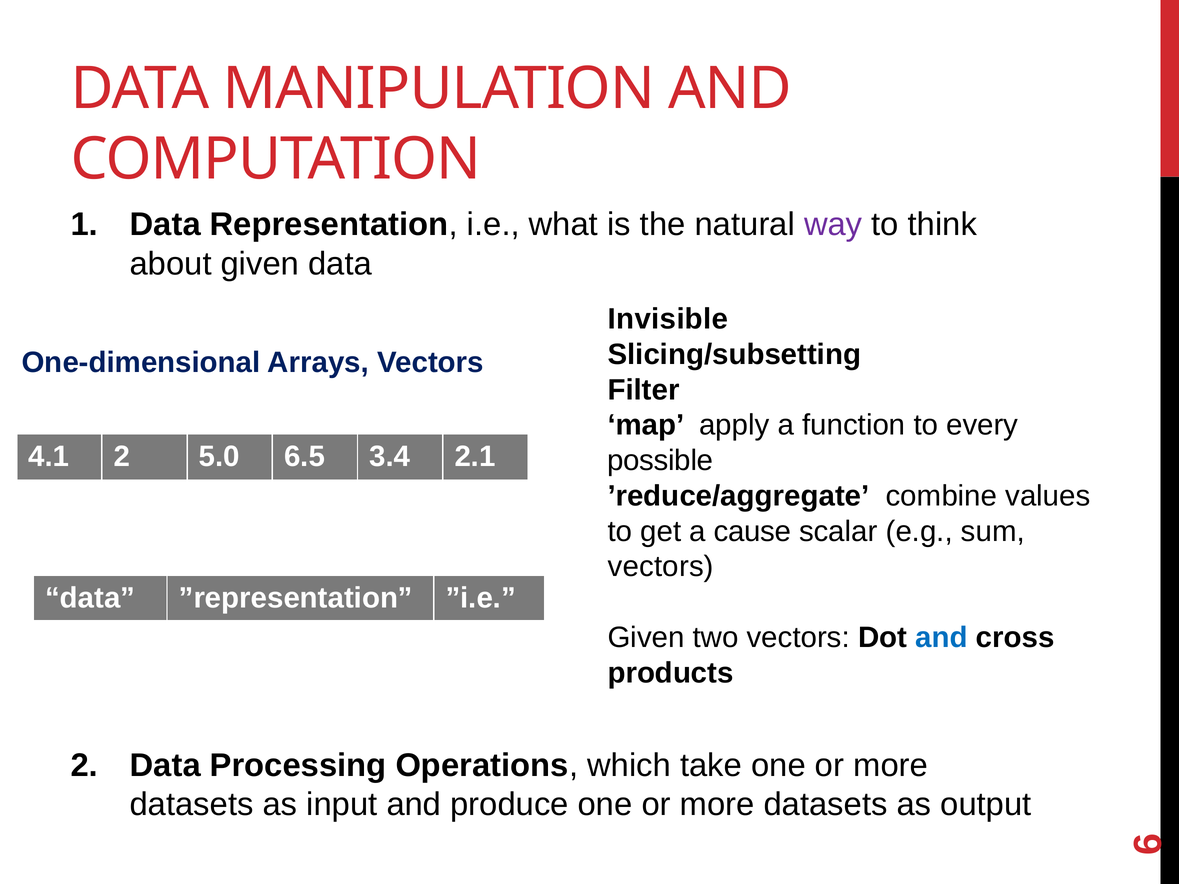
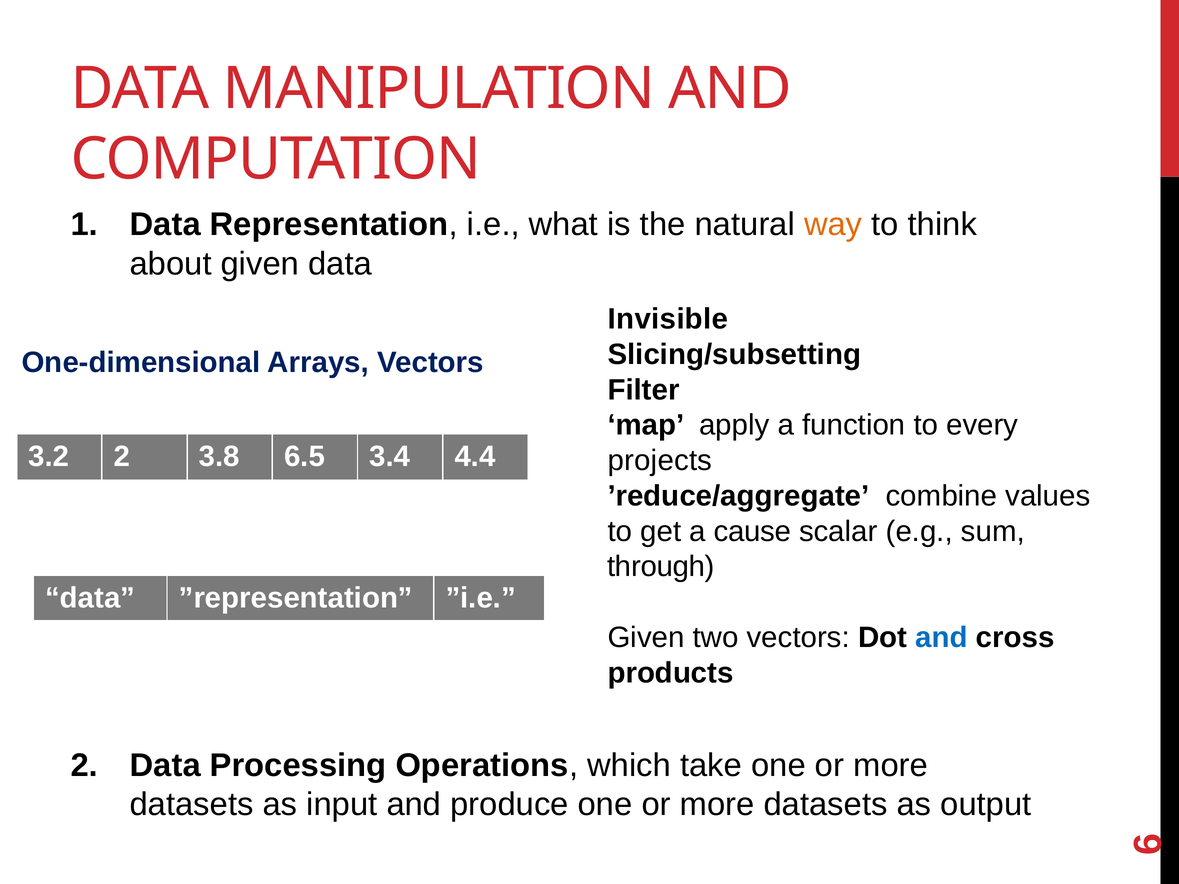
way colour: purple -> orange (833, 224)
4.1: 4.1 -> 3.2 (49, 457)
5.0: 5.0 -> 3.8 (219, 457)
2.1: 2.1 -> 4.4 (475, 457)
possible: possible -> projects (660, 461)
vectors: vectors -> through (661, 567)
